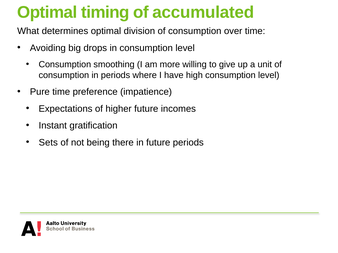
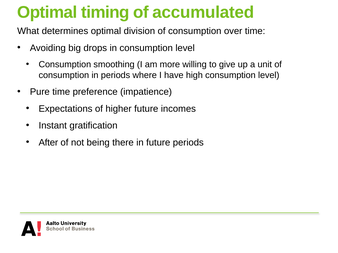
Sets: Sets -> After (48, 143)
